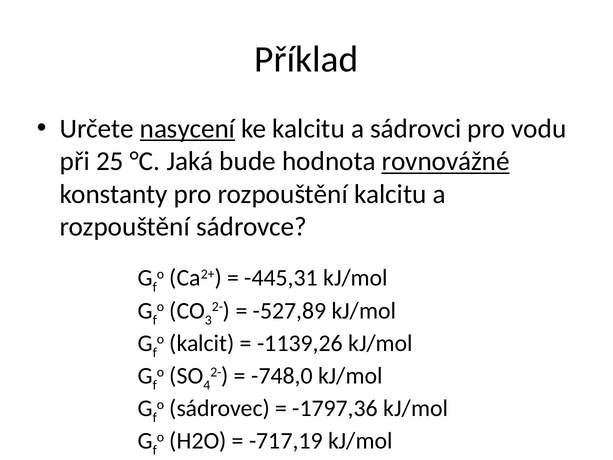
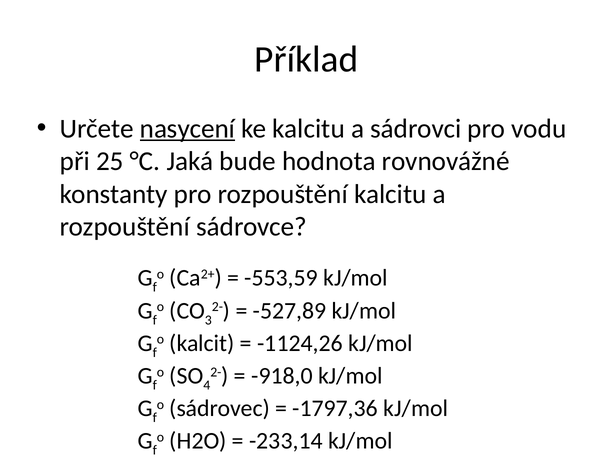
rovnovážné underline: present -> none (446, 161)
-445,31: -445,31 -> -553,59 (281, 278)
-1139,26: -1139,26 -> -1124,26 (300, 343)
-748,0: -748,0 -> -918,0 (282, 376)
-717,19: -717,19 -> -233,14 (286, 441)
